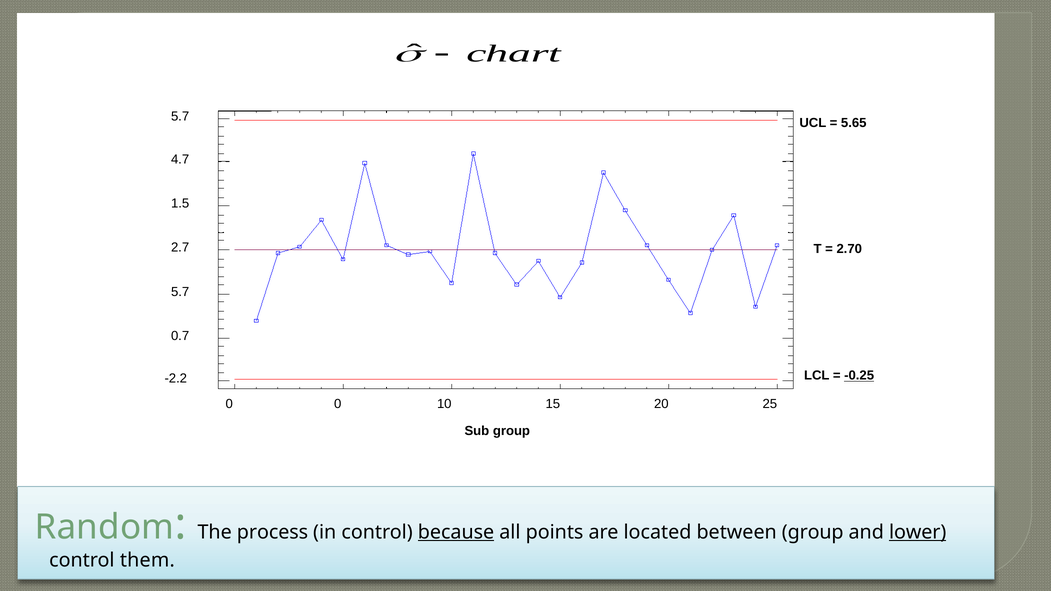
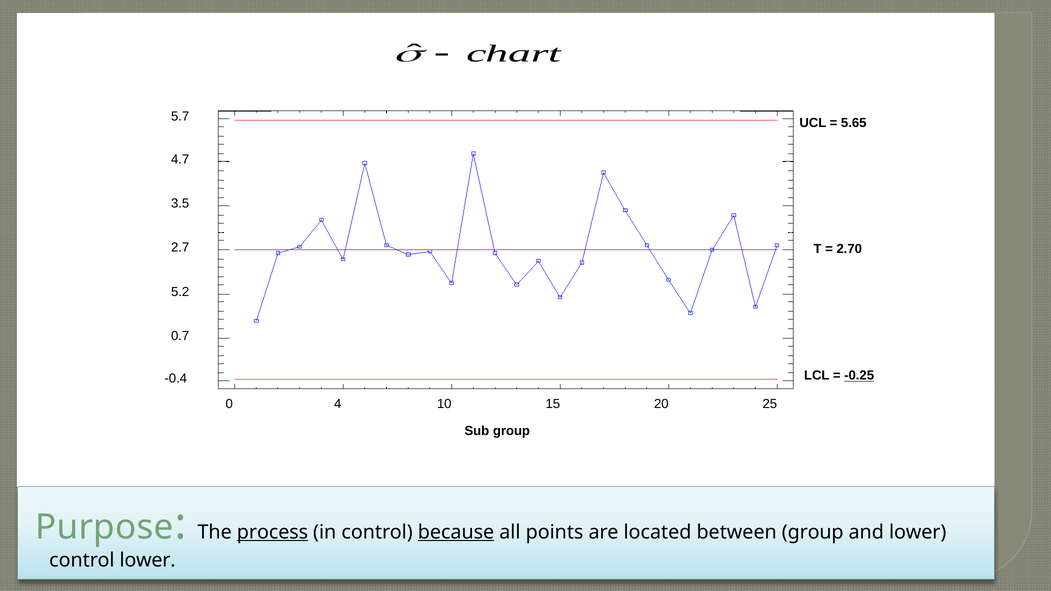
1.5: 1.5 -> 3.5 (180, 203)
5.7: 5.7 -> 5.2 (180, 292)
-2.2: -2.2 -> -0.4 (176, 379)
0 0: 0 -> 4 (338, 404)
Random: Random -> Purpose (104, 527)
process underline: none -> present (273, 532)
lower underline: present -> none (918, 532)
control them: them -> lower (148, 561)
